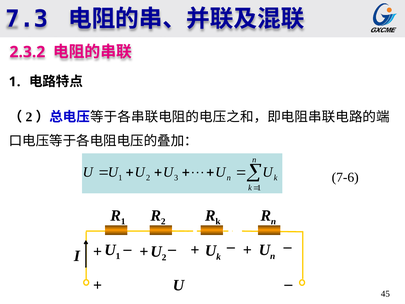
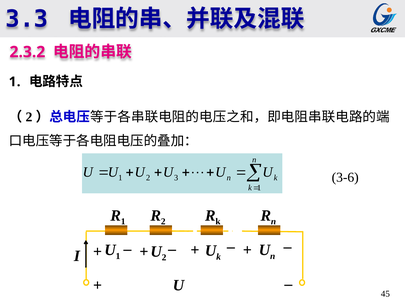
7.3: 7.3 -> 3.3 (27, 19)
7-6: 7-6 -> 3-6 (345, 177)
